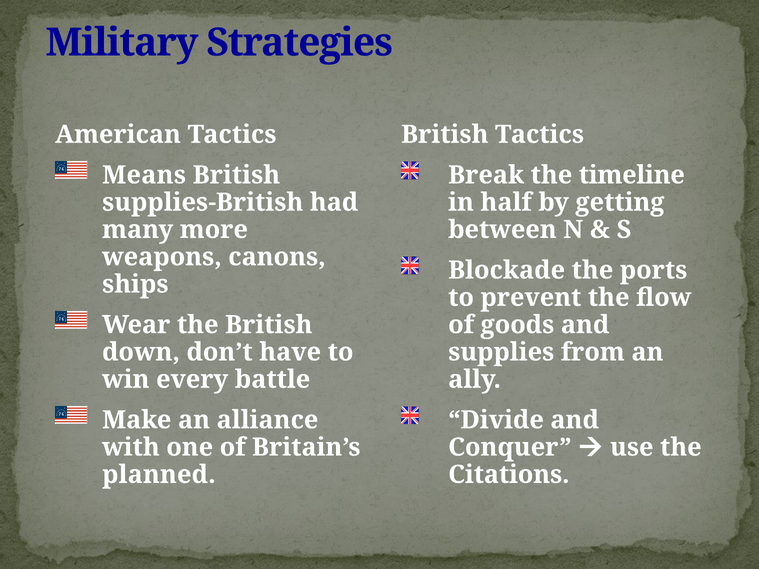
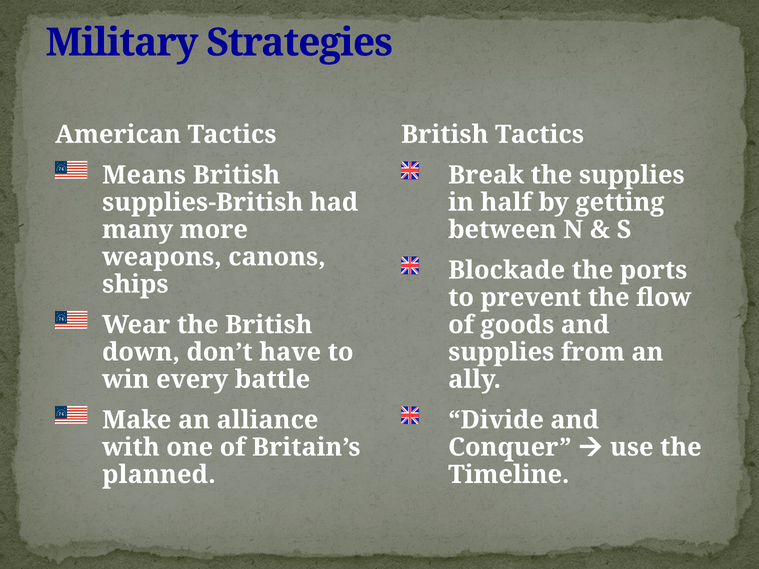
the timeline: timeline -> supplies (632, 175)
Citations: Citations -> Timeline (509, 475)
